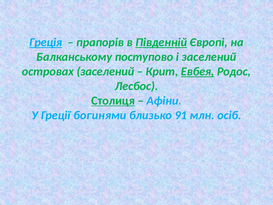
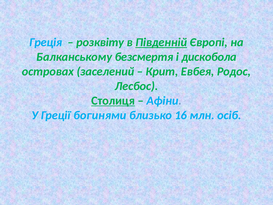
Греція underline: present -> none (46, 42)
прапорів: прапорів -> розквіту (100, 42)
поступово: поступово -> безсмертя (144, 57)
і заселений: заселений -> дискобола (209, 57)
Евбея underline: present -> none (198, 71)
91: 91 -> 16 (181, 115)
